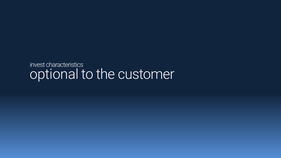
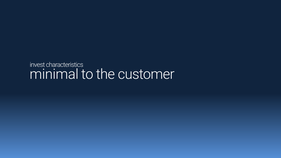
optional: optional -> minimal (54, 74)
